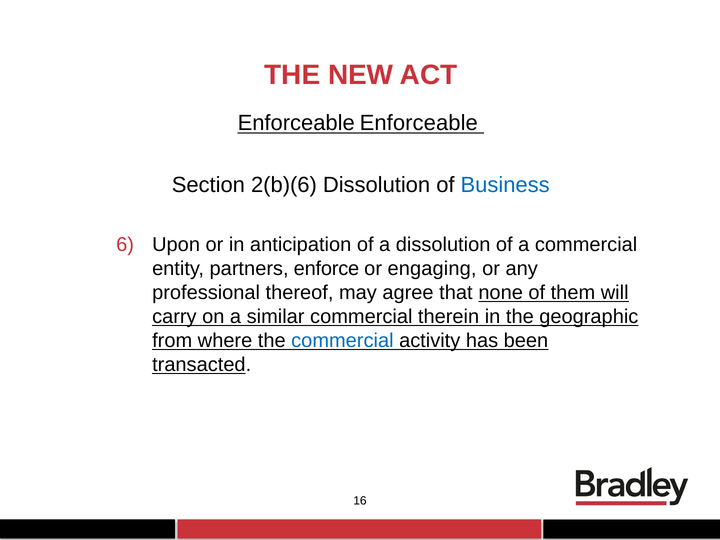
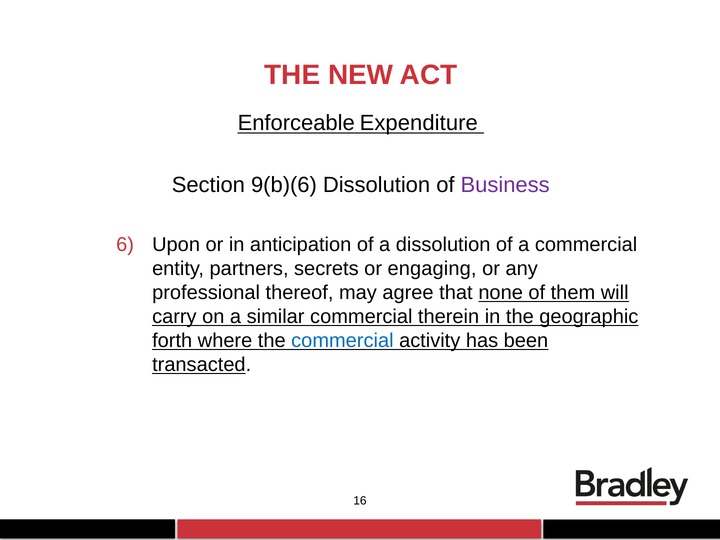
Enforceable Enforceable: Enforceable -> Expenditure (419, 123)
2(b)(6: 2(b)(6 -> 9(b)(6 (284, 185)
Business colour: blue -> purple (505, 185)
enforce: enforce -> secrets (326, 269)
from: from -> forth (172, 341)
